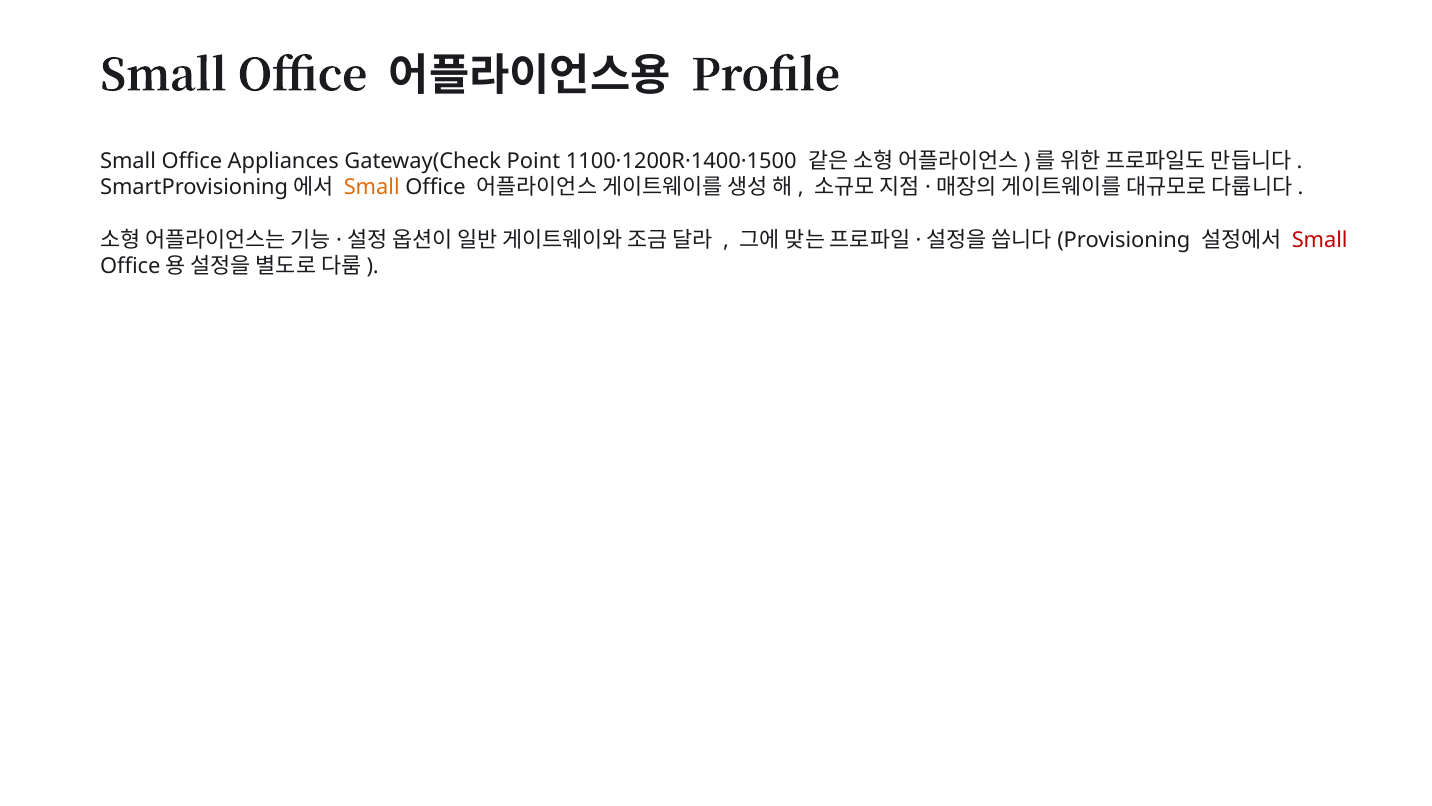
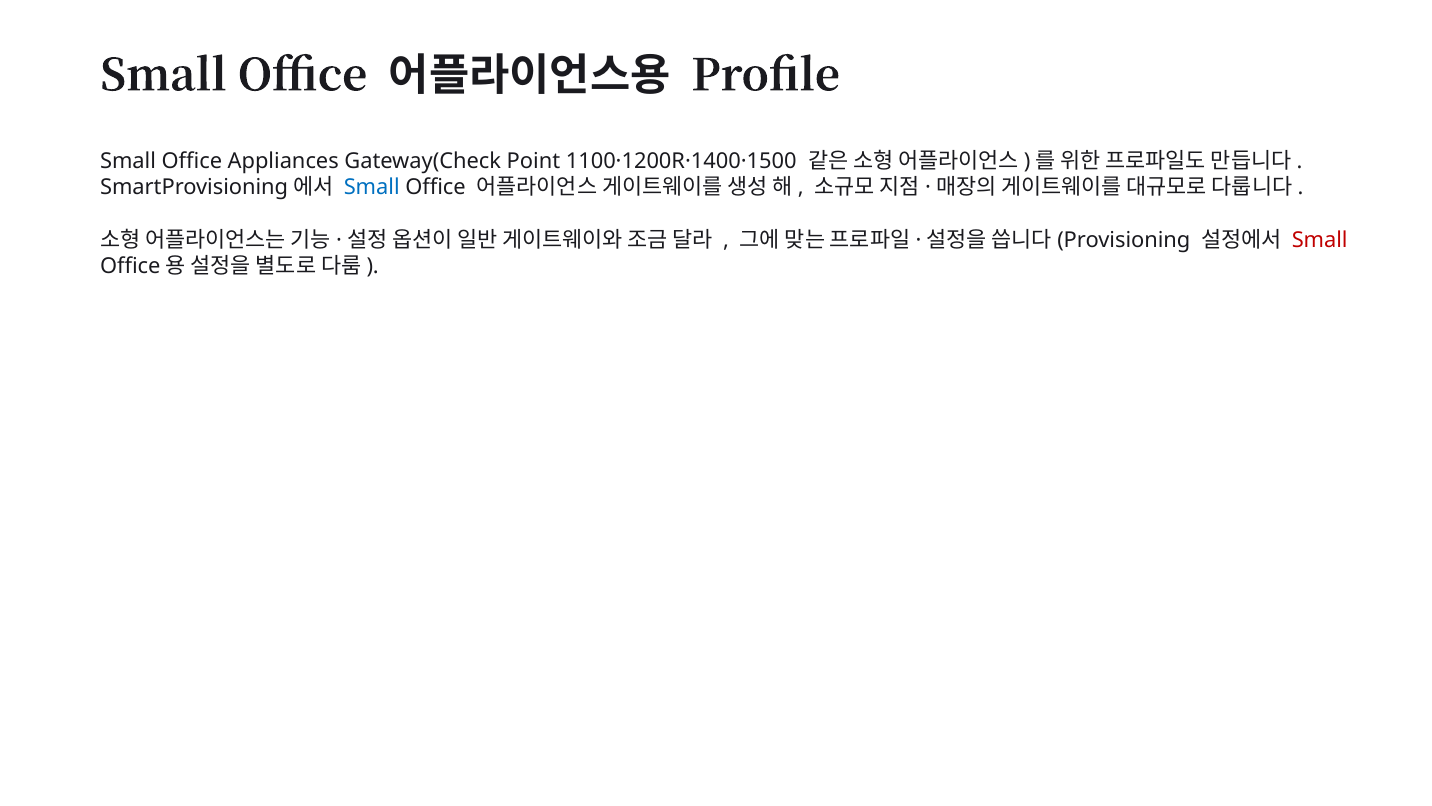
Small colour: orange -> blue (372, 188)
